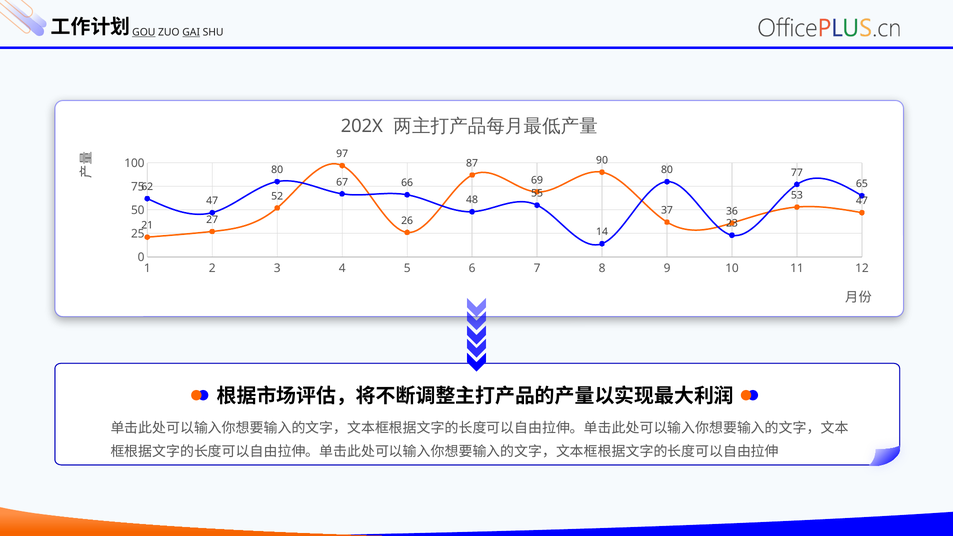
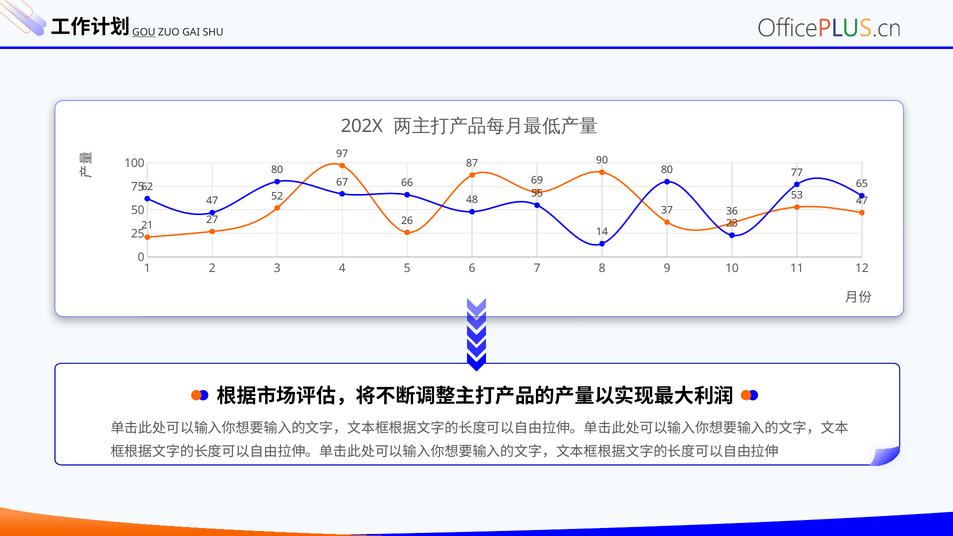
GAI underline: present -> none (191, 32)
